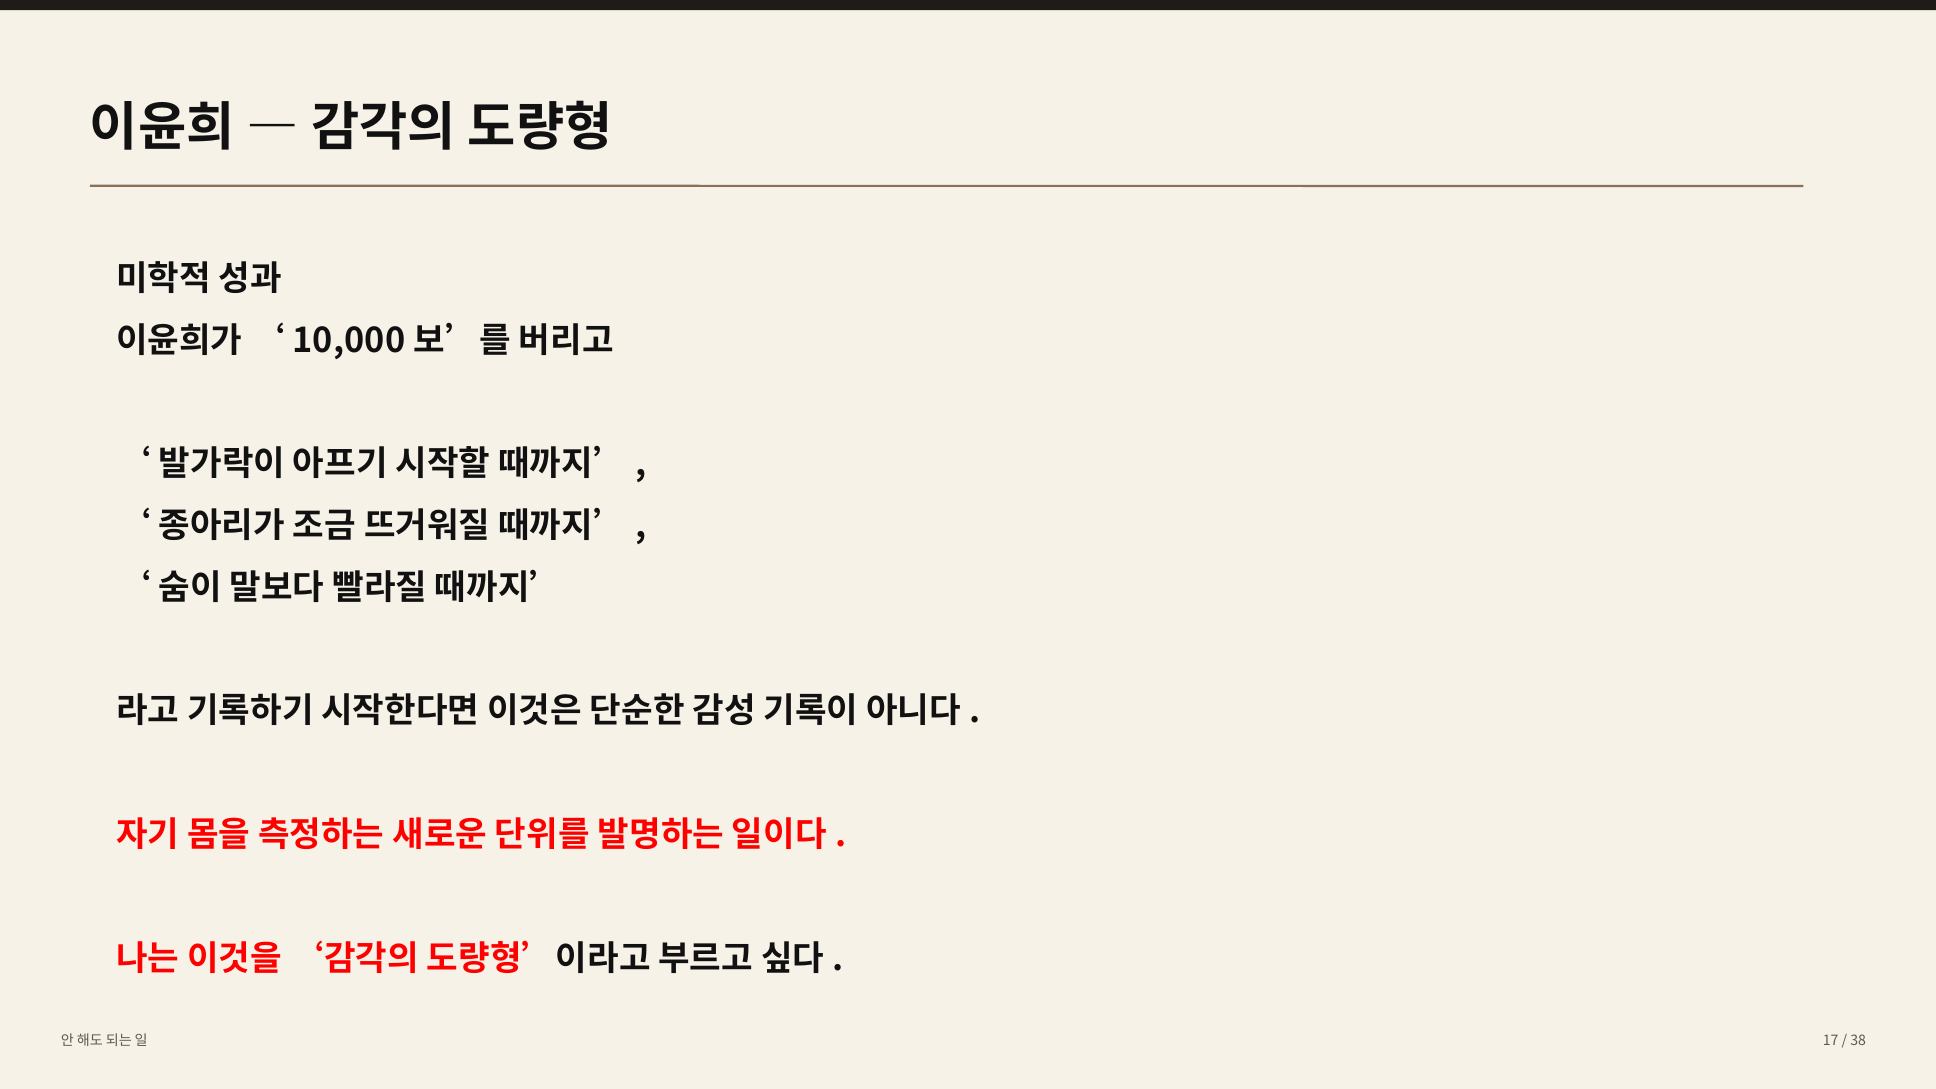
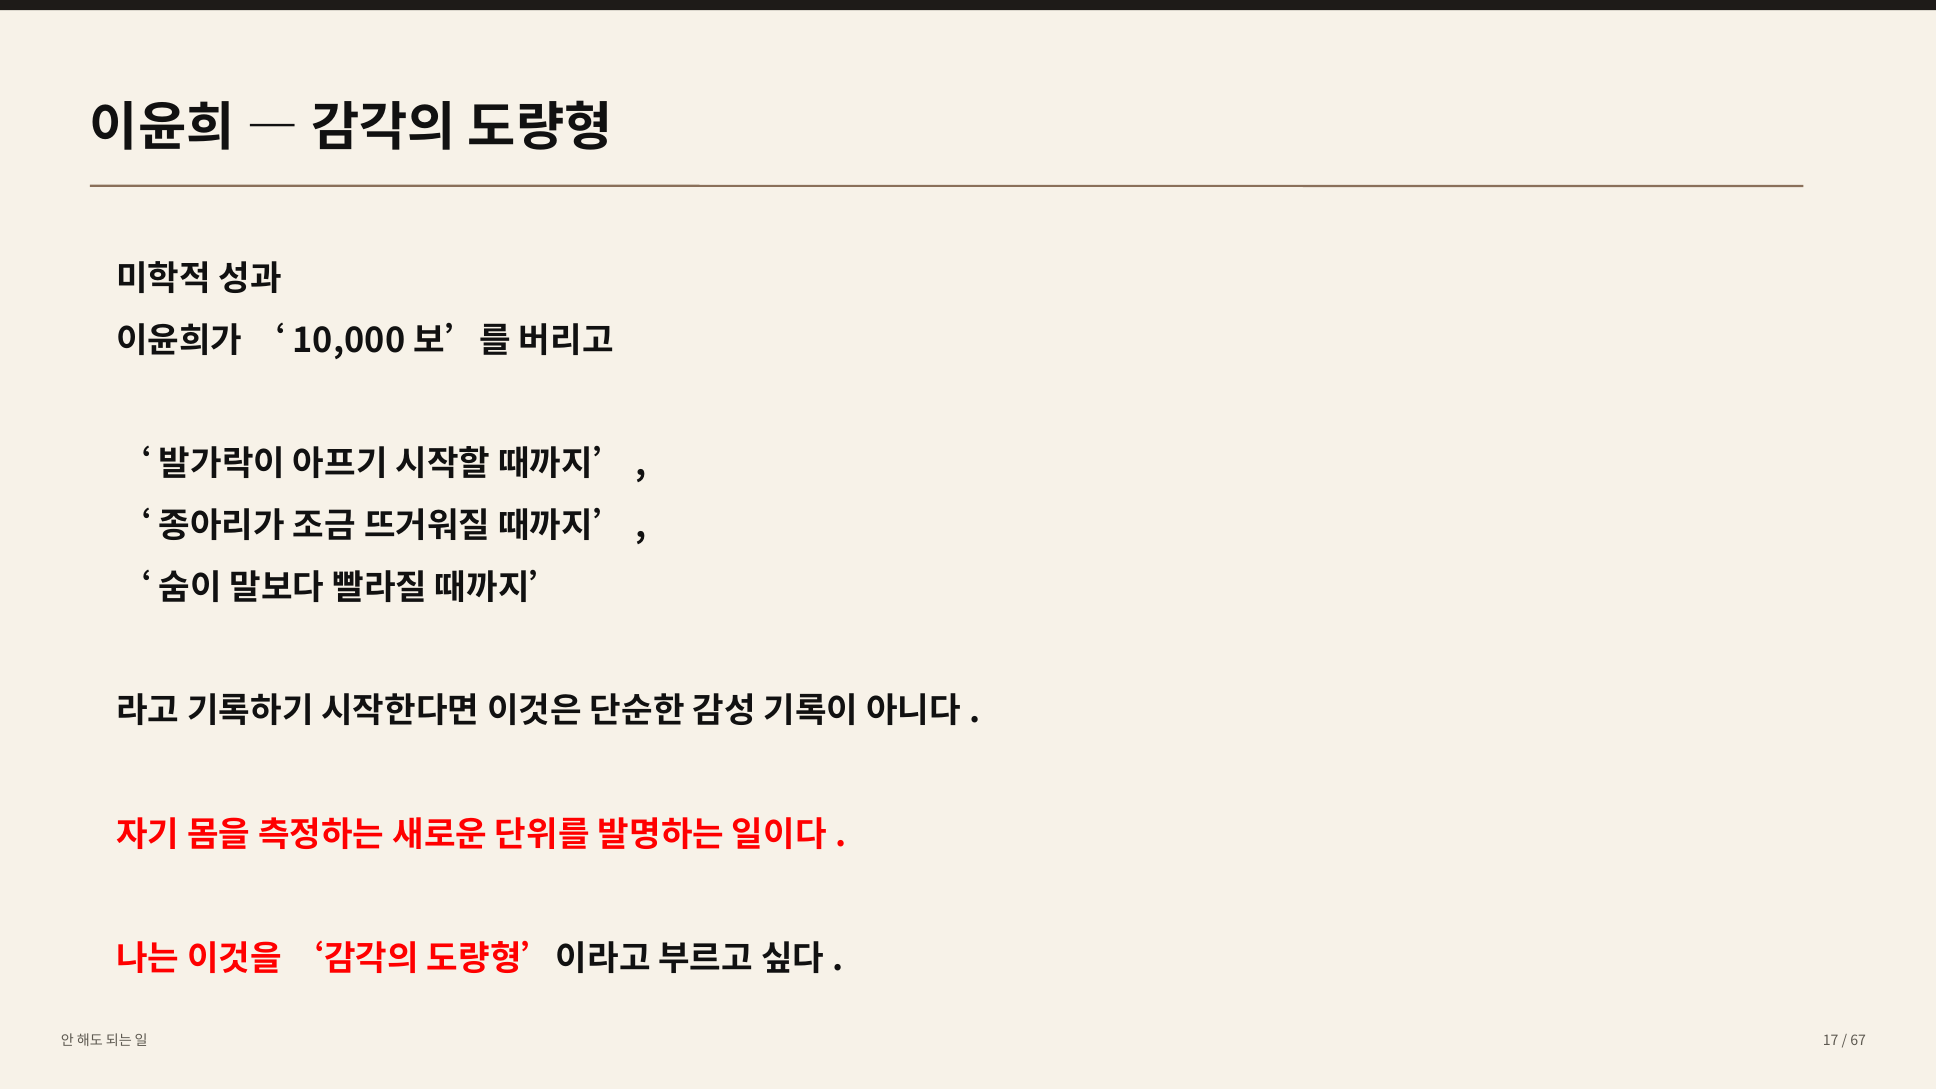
38: 38 -> 67 (1858, 1041)
